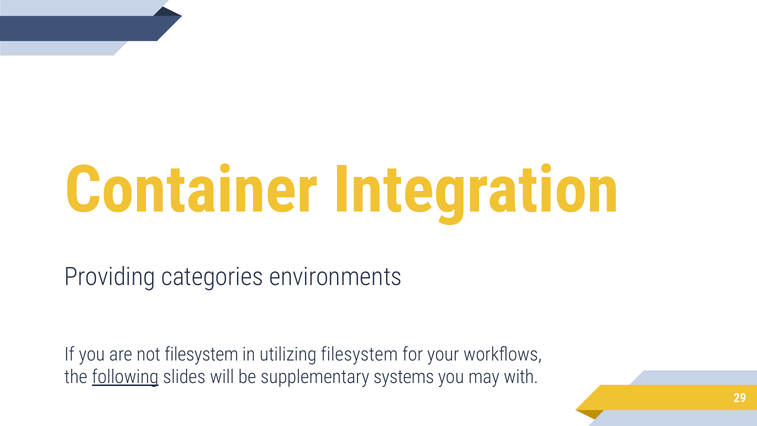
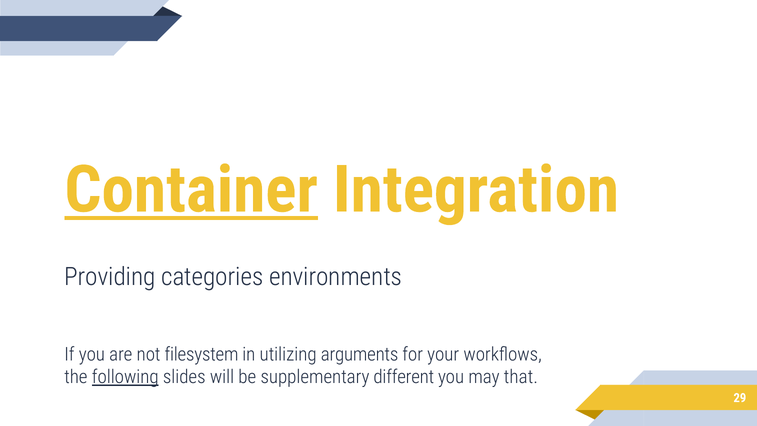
Container underline: none -> present (191, 190)
utilizing filesystem: filesystem -> arguments (360, 354)
systems: systems -> different (404, 377)
with: with -> that (521, 377)
